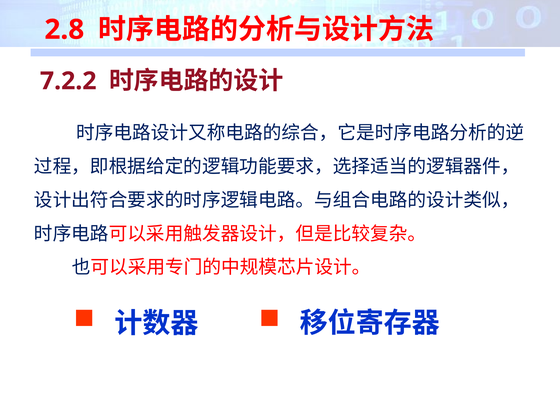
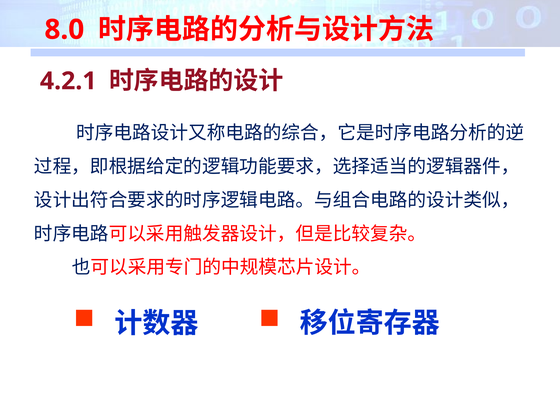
2.8: 2.8 -> 8.0 (64, 30)
7.2.2: 7.2.2 -> 4.2.1 (68, 81)
